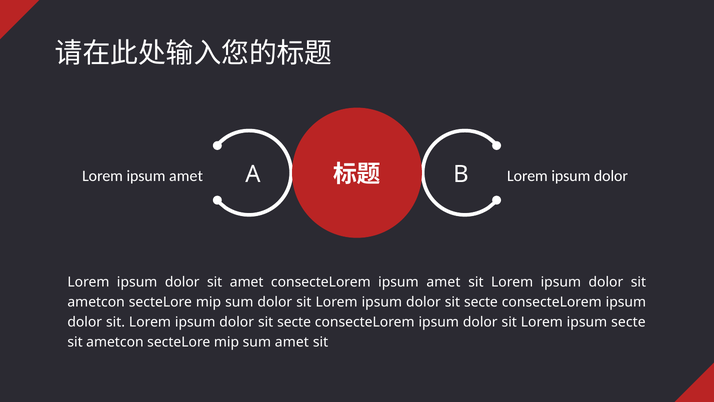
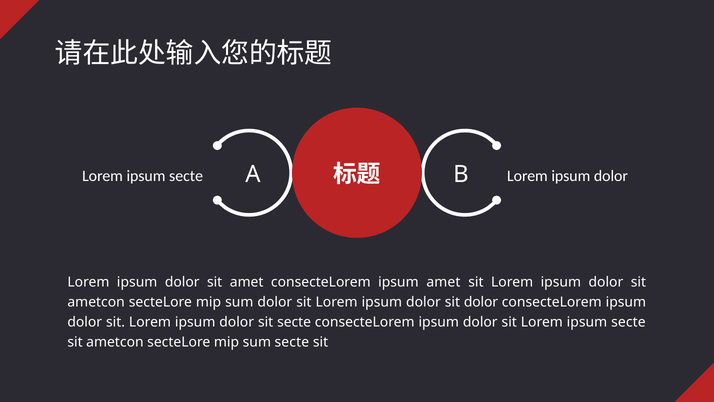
amet: amet -> secte (186, 176)
secte: secte -> dolor (481, 302)
sum amet: amet -> secte (292, 342)
